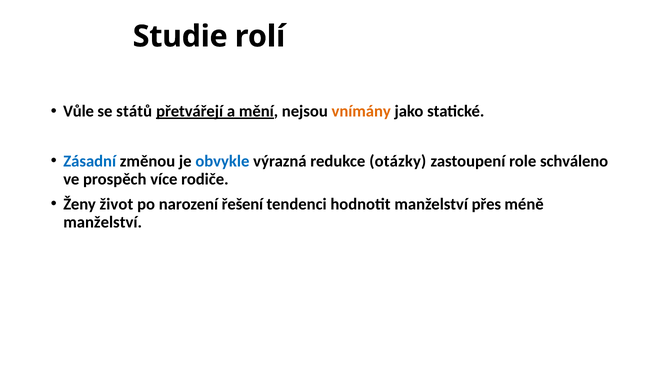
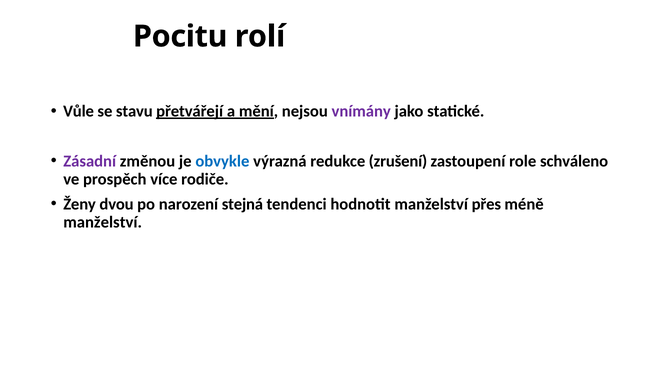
Studie: Studie -> Pocitu (180, 36)
států: států -> stavu (134, 111)
vnímány colour: orange -> purple (361, 111)
Zásadní colour: blue -> purple (90, 161)
otázky: otázky -> zrušení (398, 161)
život: život -> dvou (117, 204)
řešení: řešení -> stejná (242, 204)
